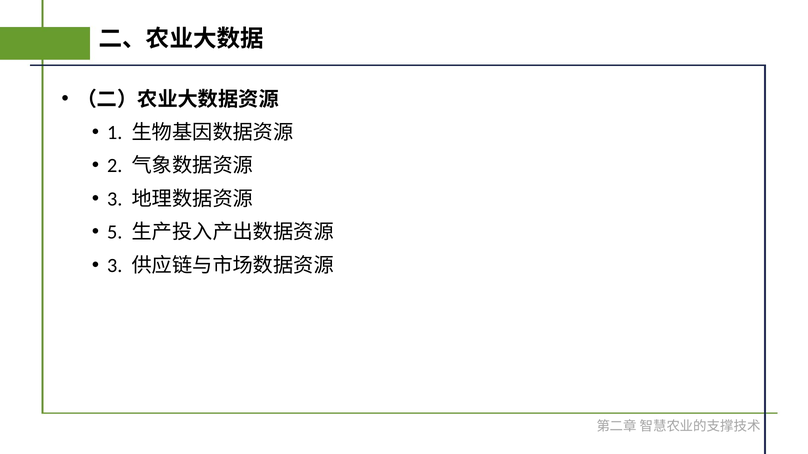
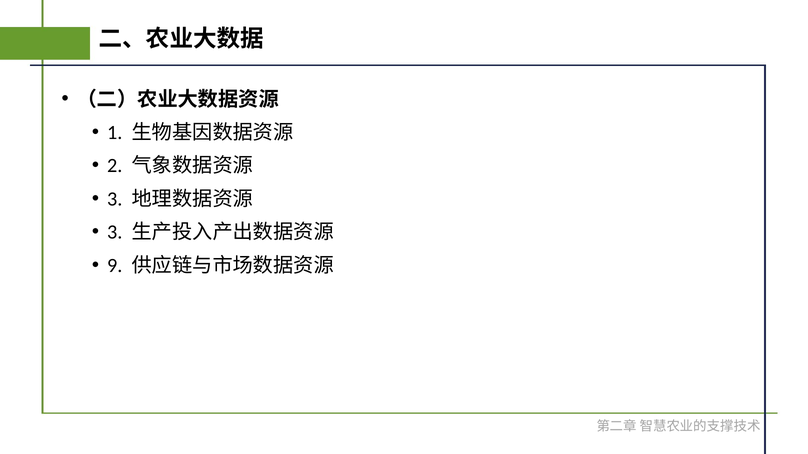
5: 5 -> 3 (115, 233)
3: 3 -> 9 (115, 266)
